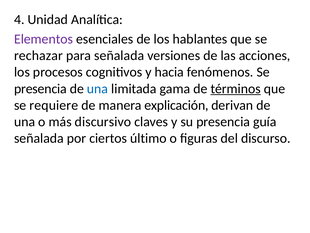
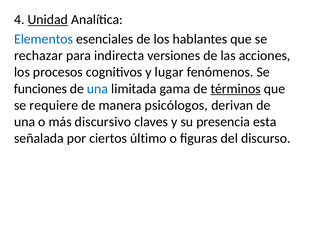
Unidad underline: none -> present (48, 20)
Elementos colour: purple -> blue (44, 39)
para señalada: señalada -> indirecta (119, 55)
hacia: hacia -> lugar (169, 72)
presencia: presencia -> funciones (40, 89)
explicación: explicación -> psicólogos (176, 105)
guía: guía -> esta (265, 122)
